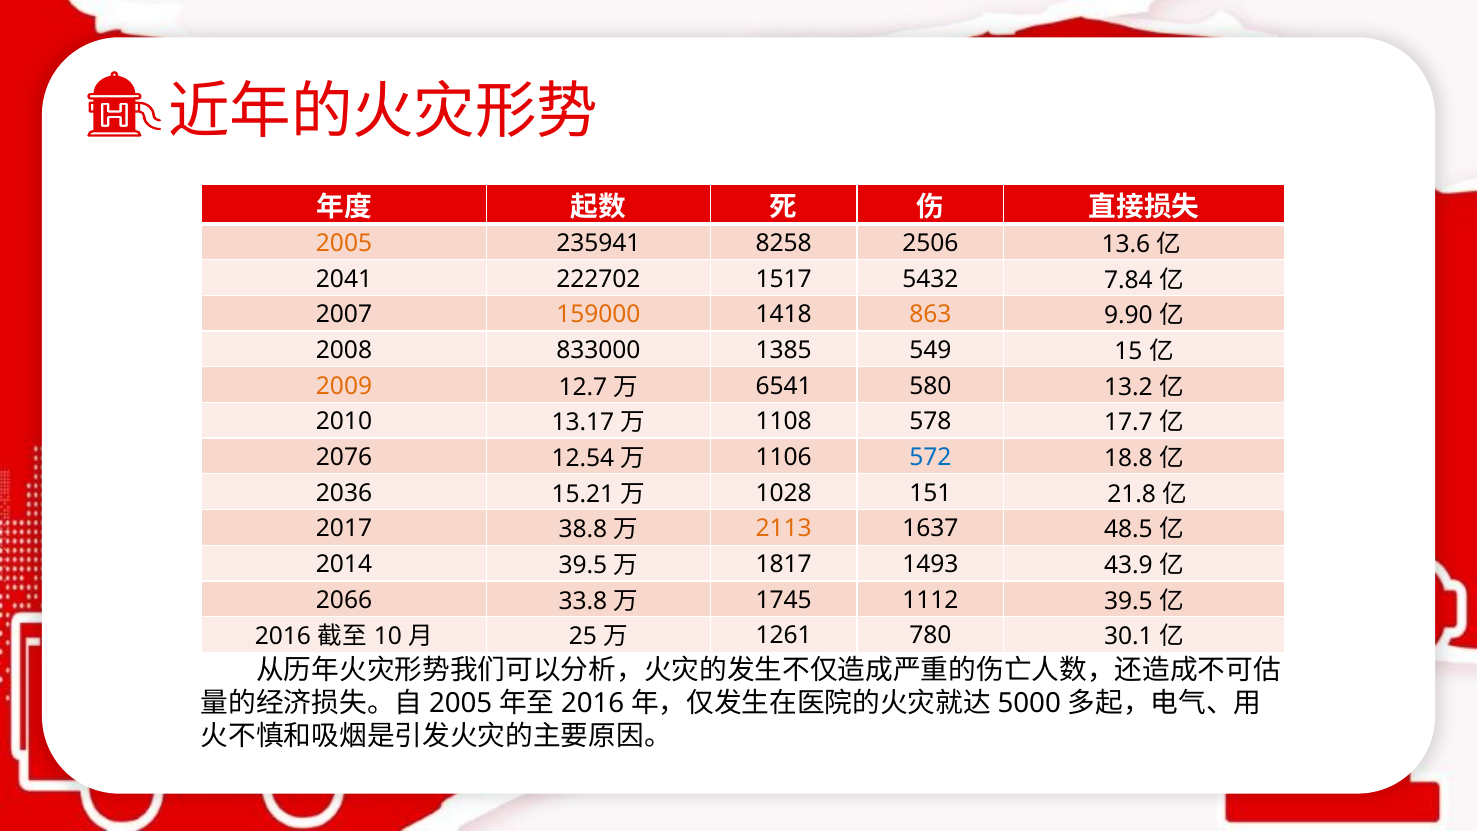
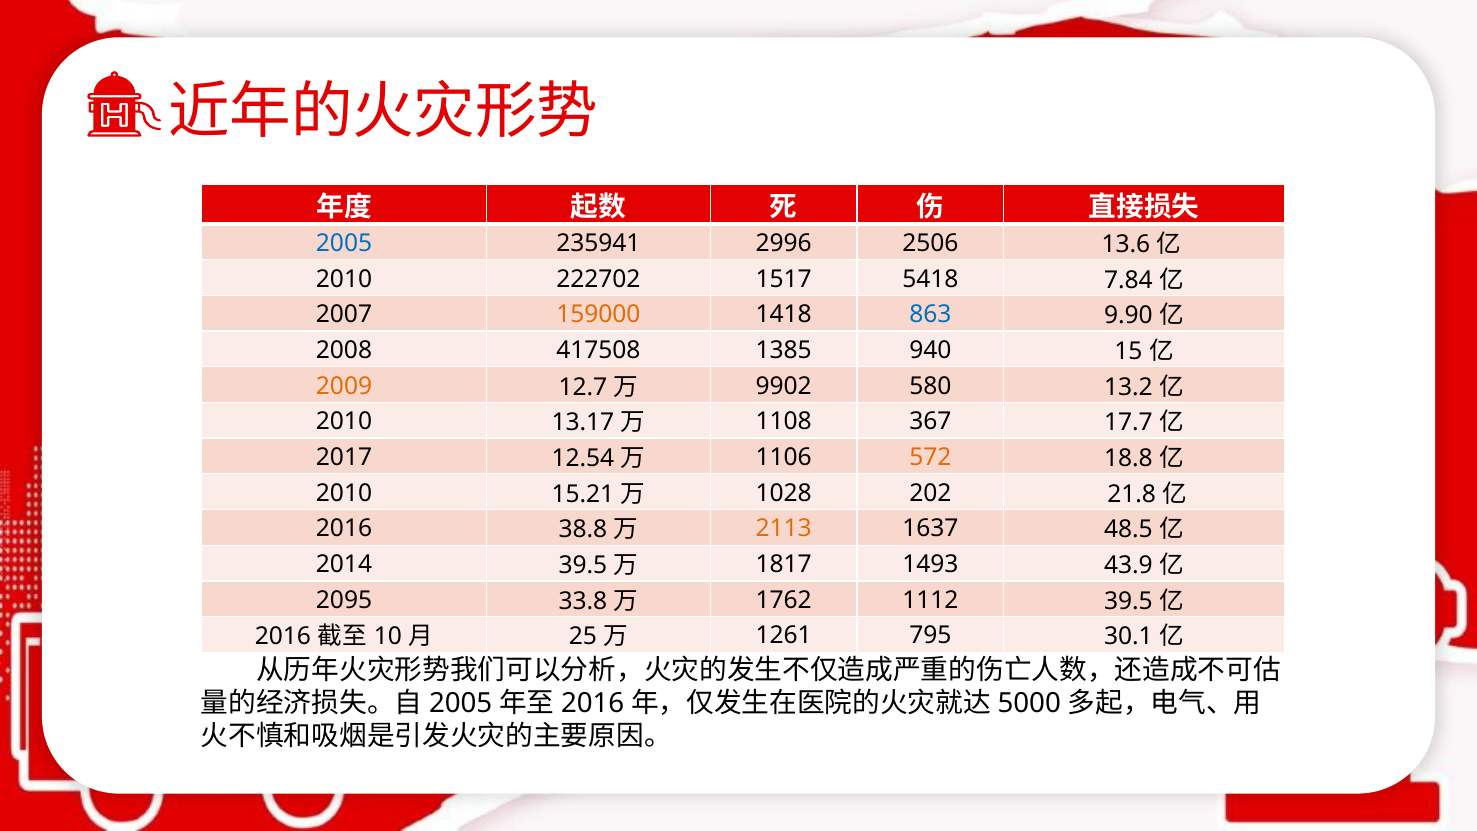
2005 colour: orange -> blue (344, 243)
8258: 8258 -> 2996 (784, 243)
2041: 2041 -> 2010 (344, 279)
5432: 5432 -> 5418 (930, 279)
863 colour: orange -> blue (930, 315)
833000: 833000 -> 417508 (598, 350)
549: 549 -> 940 (930, 350)
6541: 6541 -> 9902 (784, 386)
578: 578 -> 367 (930, 422)
2076: 2076 -> 2017 (344, 457)
572 colour: blue -> orange (930, 457)
2036: 2036 -> 2010 (344, 493)
151: 151 -> 202 (930, 493)
2017: 2017 -> 2016 (344, 529)
2066: 2066 -> 2095 (344, 600)
1745: 1745 -> 1762 (784, 600)
780: 780 -> 795 (930, 636)
